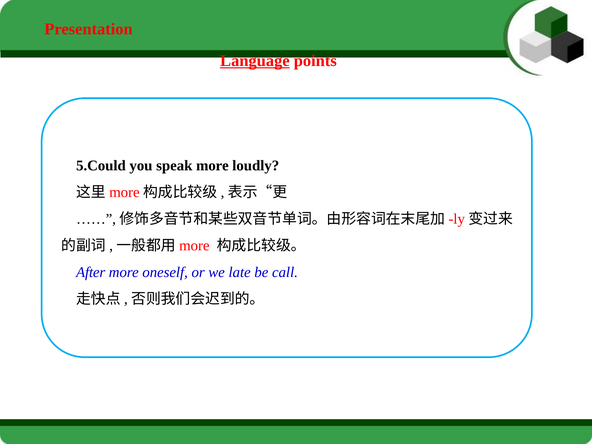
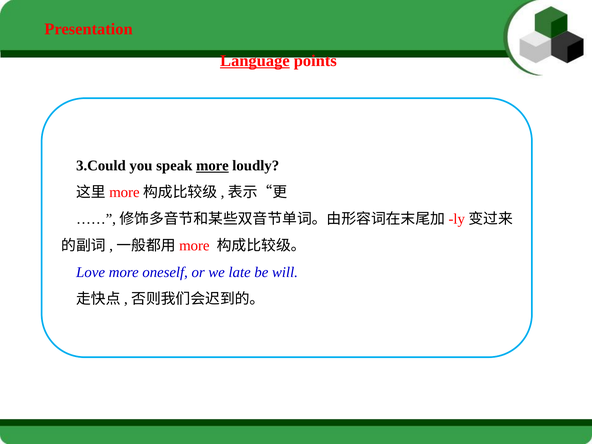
5.Could: 5.Could -> 3.Could (101, 166)
more underline: none -> present (212, 166)
After: After -> Love (91, 272)
call: call -> will (285, 272)
